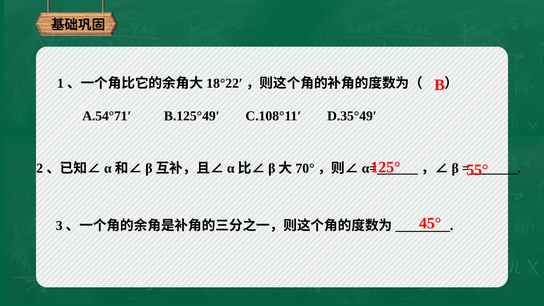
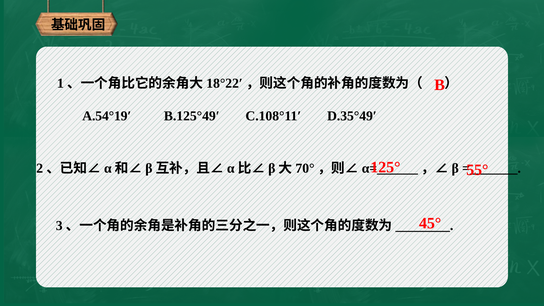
A.54°71′: A.54°71′ -> A.54°19′ (107, 116)
